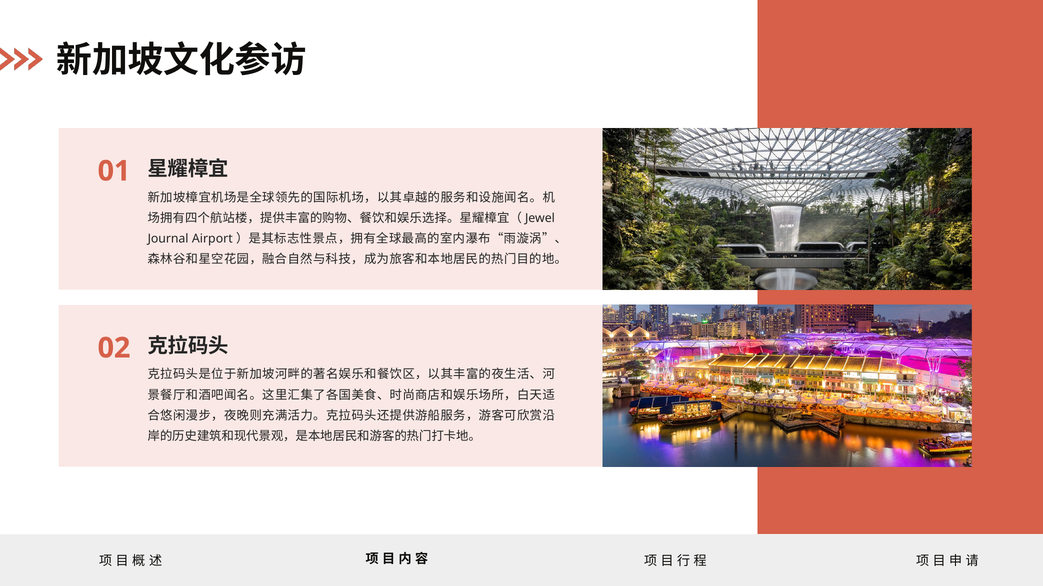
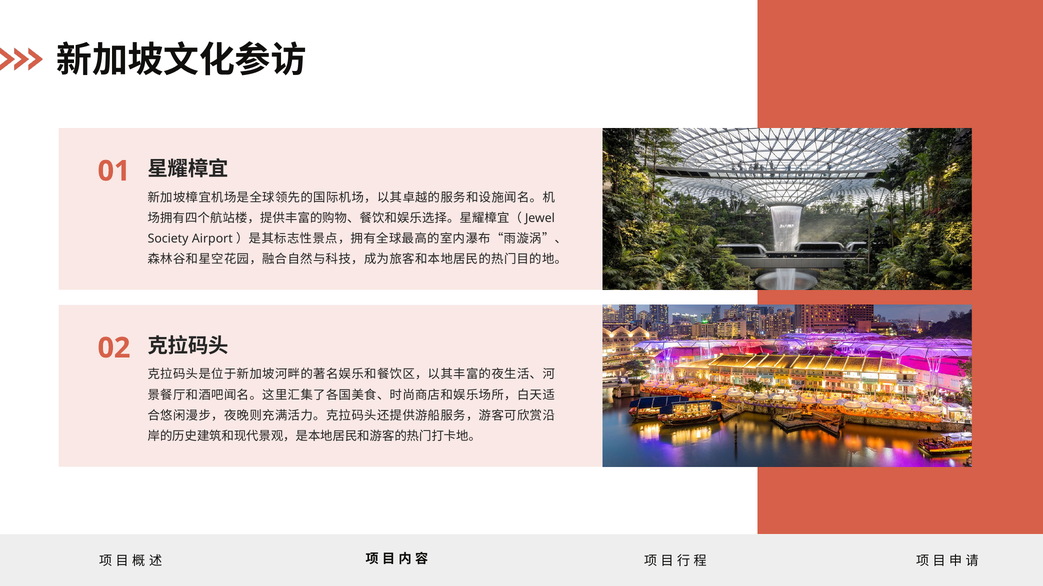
Journal: Journal -> Society (168, 239)
